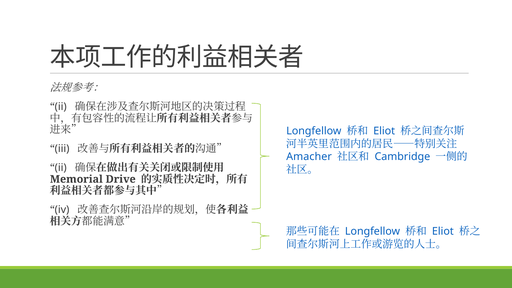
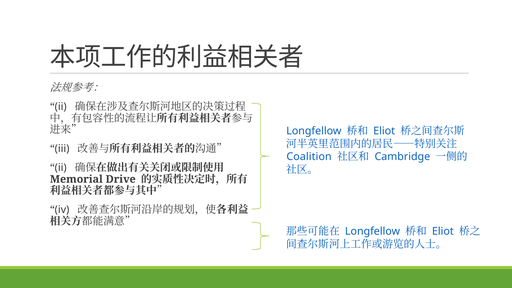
Amacher: Amacher -> Coalition (309, 157)
